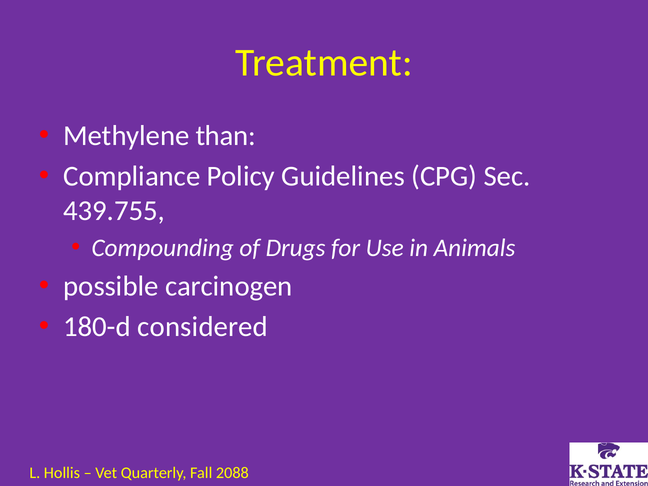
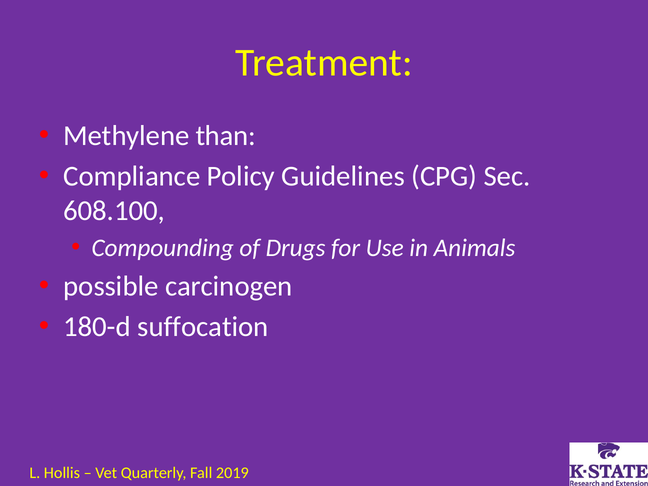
439.755: 439.755 -> 608.100 (114, 211)
considered: considered -> suffocation (203, 327)
2088: 2088 -> 2019 (232, 473)
